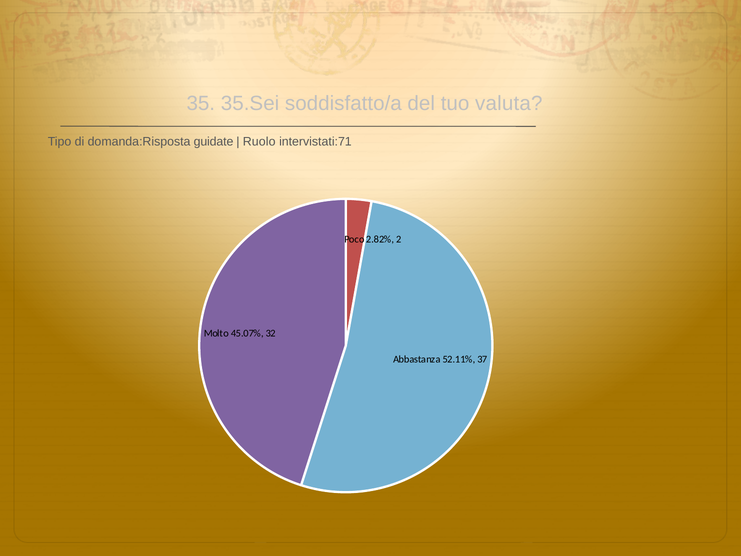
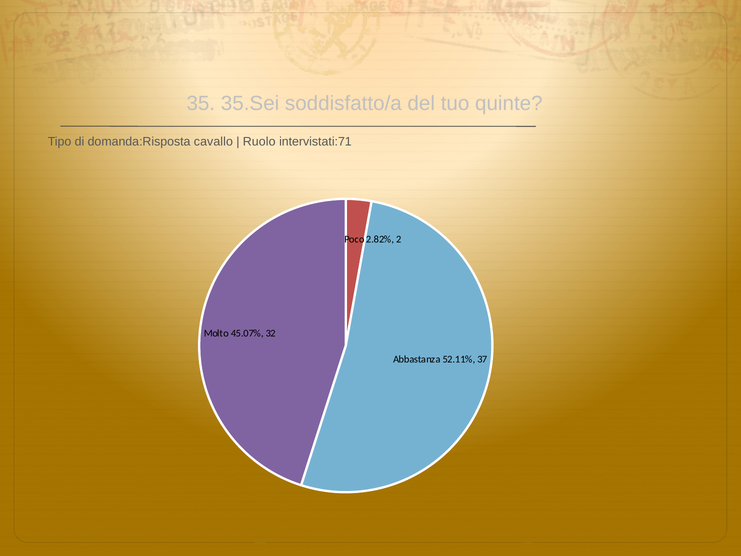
valuta: valuta -> quinte (509, 103)
guidate: guidate -> cavallo (213, 142)
